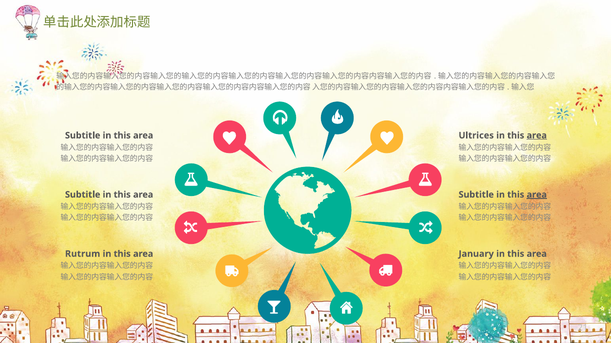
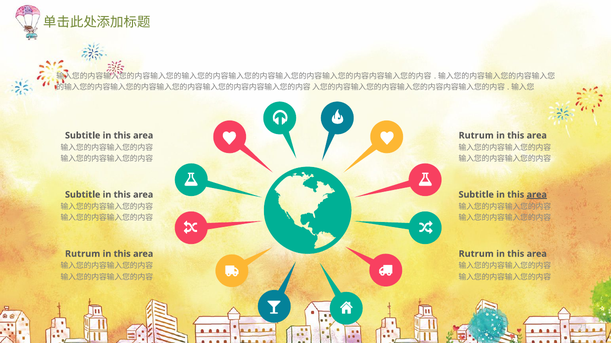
Ultrices: Ultrices -> Rutrum (476, 136)
area underline: present -> none (537, 136)
January: January -> Rutrum (476, 254)
